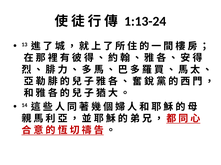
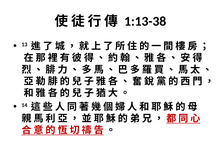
1:13-24: 1:13-24 -> 1:13-38 (145, 21)
